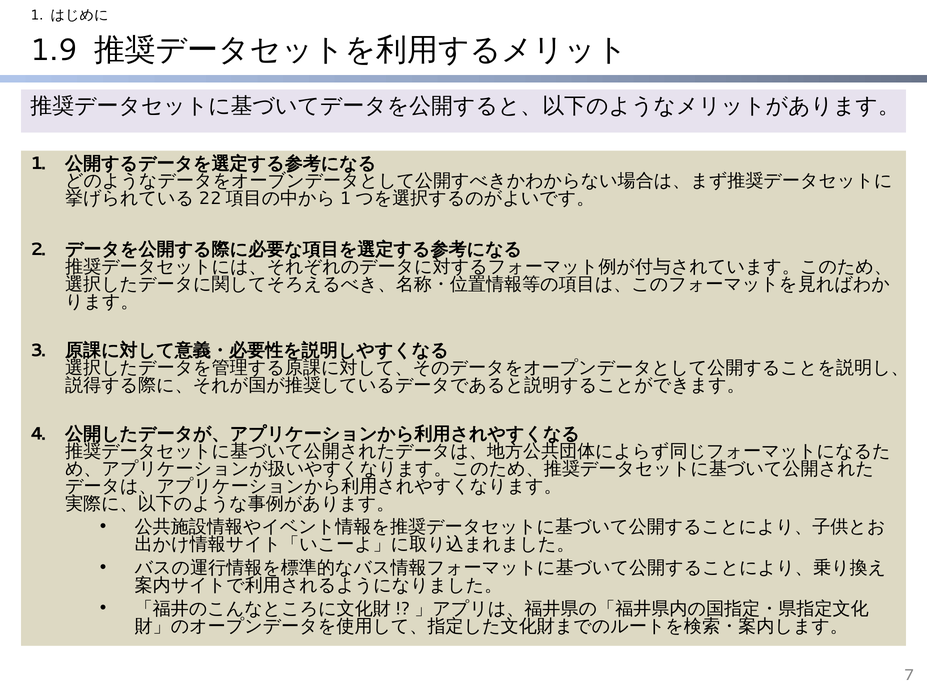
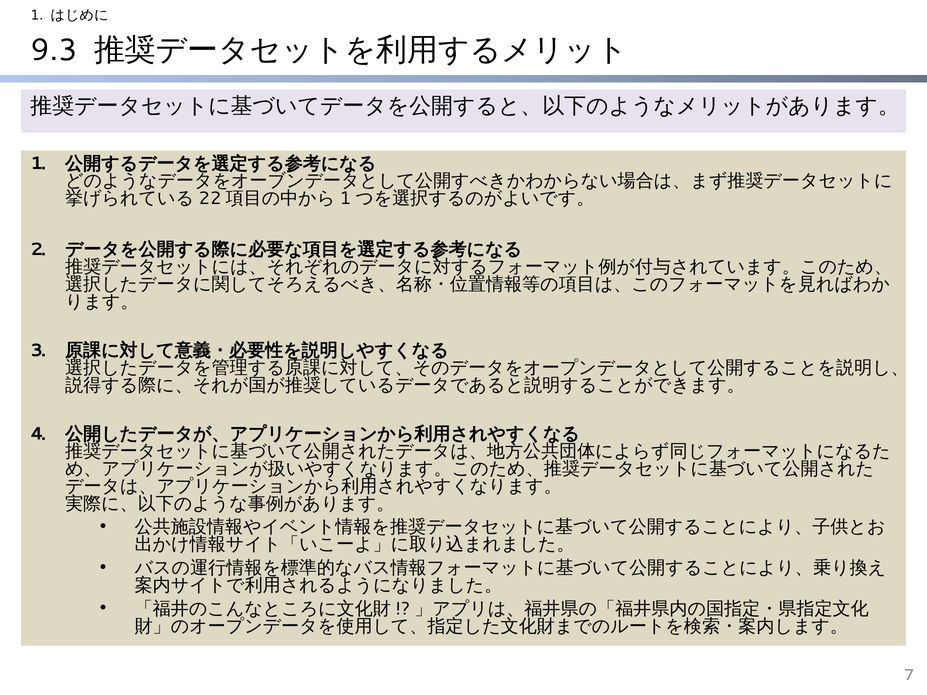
1.9: 1.9 -> 9.3 (54, 50)
